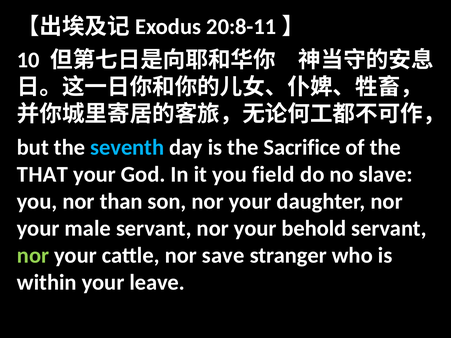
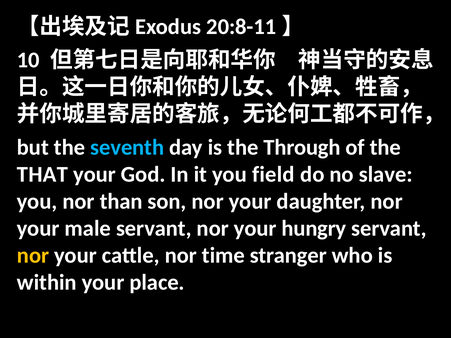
Sacrifice: Sacrifice -> Through (302, 147)
behold: behold -> hungry (314, 229)
nor colour: light green -> yellow (33, 256)
save: save -> time (223, 256)
leave: leave -> place (157, 283)
